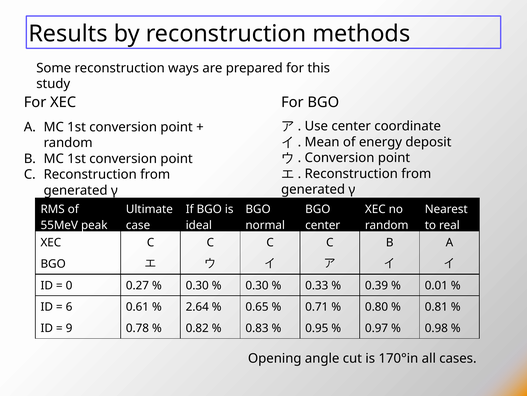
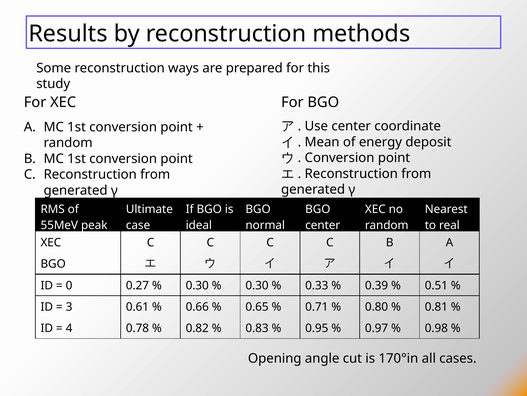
0.01: 0.01 -> 0.51 (436, 285)
6: 6 -> 3 (69, 306)
2.64: 2.64 -> 0.66 (197, 306)
9: 9 -> 4 (69, 328)
